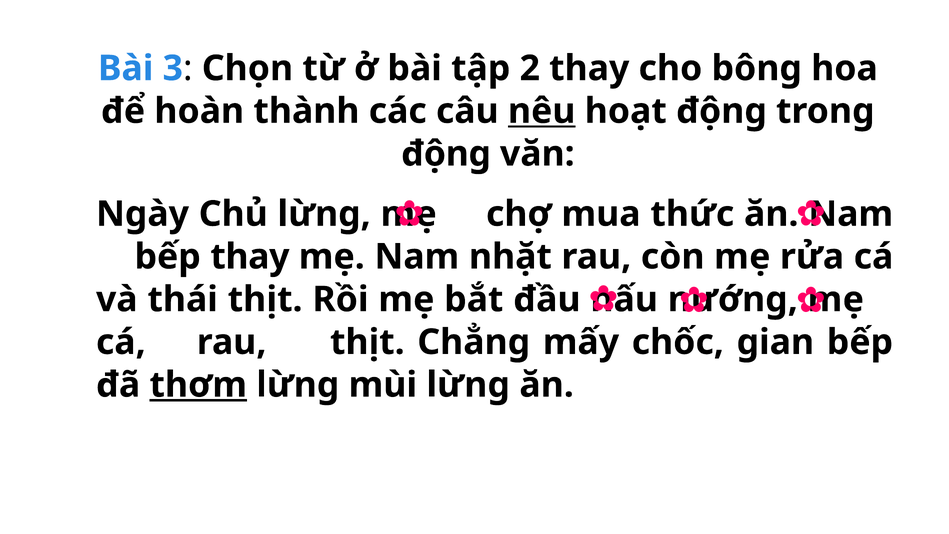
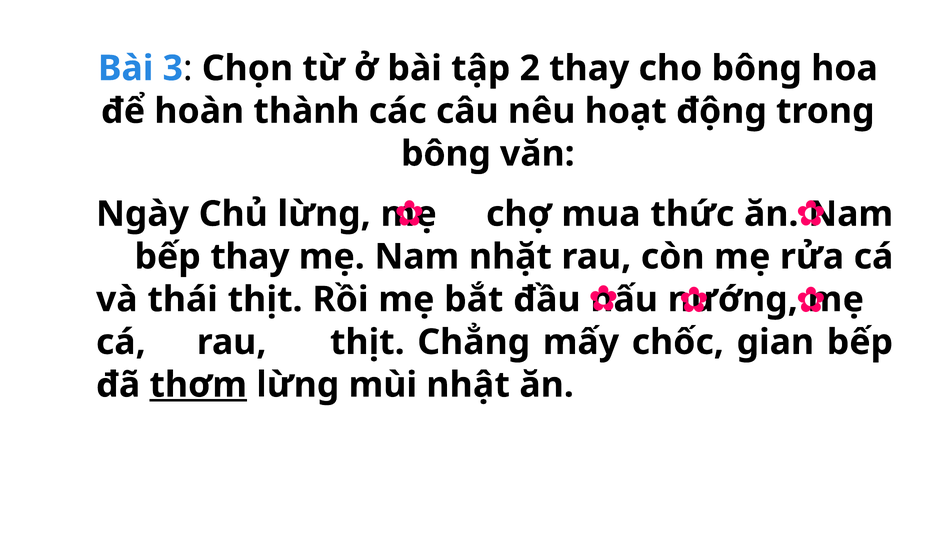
nêu underline: present -> none (542, 111)
động: động -> bông (446, 154)
mùi lừng: lừng -> nhật (468, 385)
